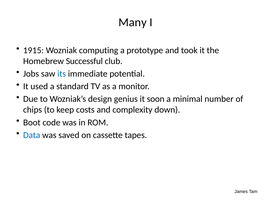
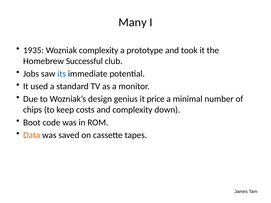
1915: 1915 -> 1935 (33, 50)
Wozniak computing: computing -> complexity (99, 50)
soon: soon -> price (156, 99)
Data colour: blue -> orange (32, 135)
